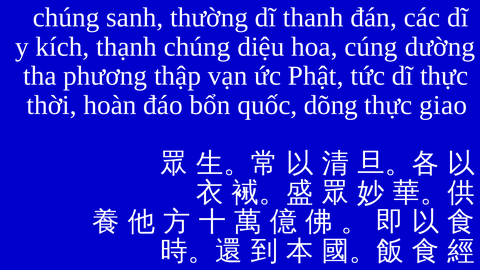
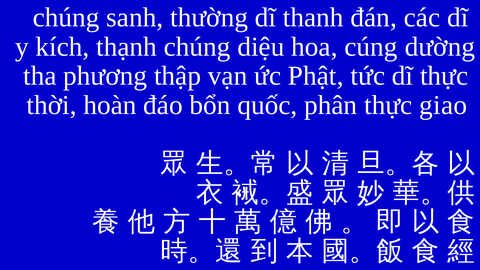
dõng: dõng -> phân (331, 105)
